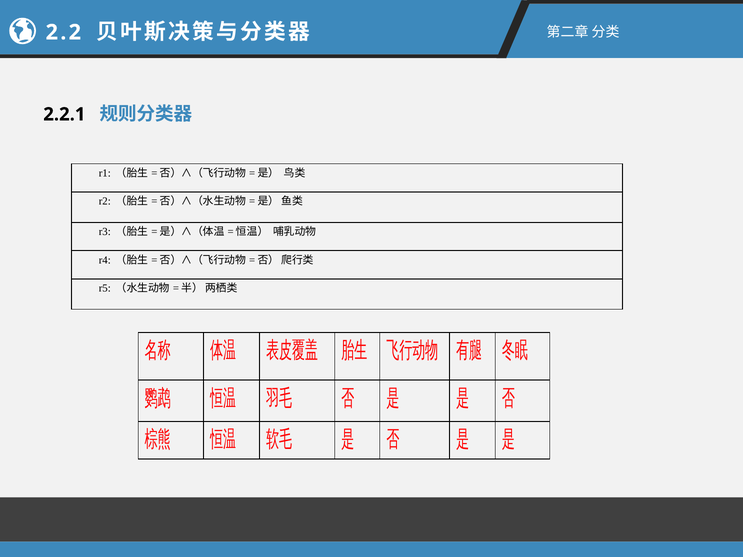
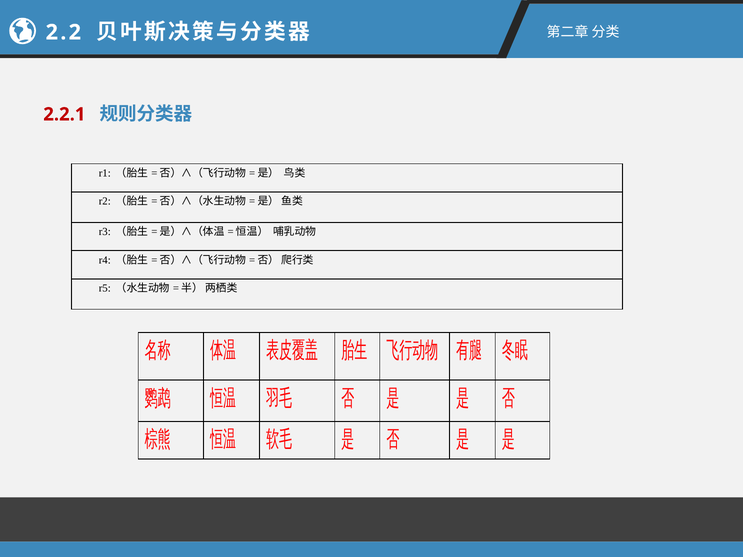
2.2.1 colour: black -> red (64, 114)
